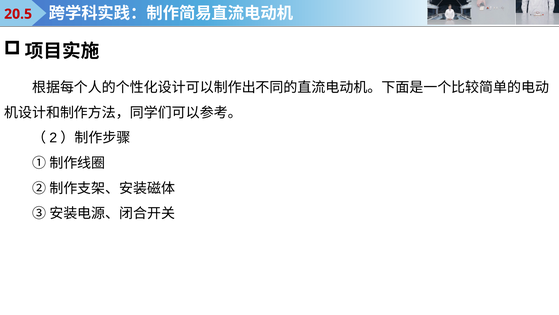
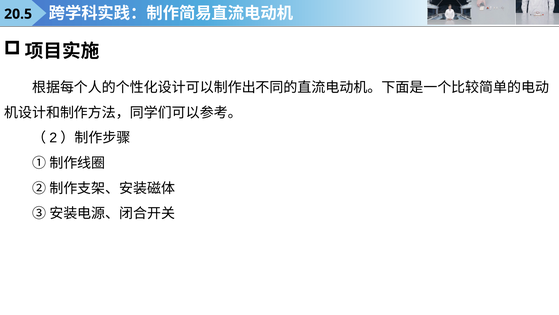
20.5 colour: red -> black (18, 14)
